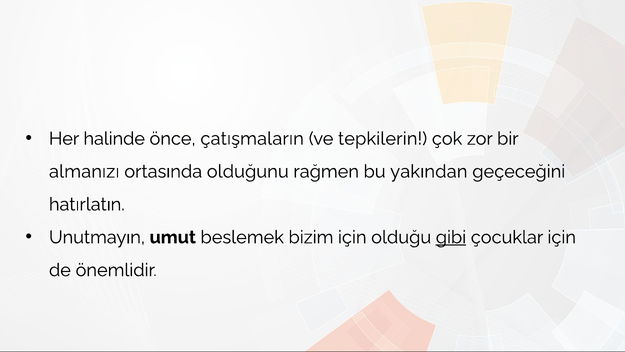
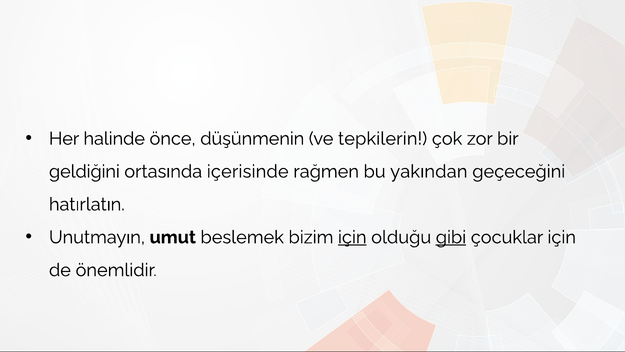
çatışmaların: çatışmaların -> düşünmenin (252, 139)
almanızı: almanızı -> geldiğini (84, 171)
olduğunu: olduğunu -> içerisinde (248, 171)
için underline: none -> present (352, 237)
